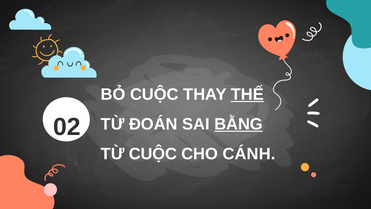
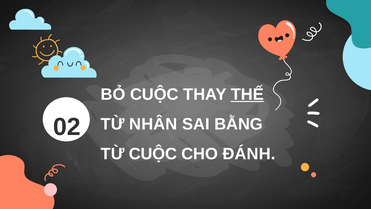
ĐOÁN: ĐOÁN -> NHÂN (153, 124)
BẰNG underline: present -> none (239, 124)
CÁNH: CÁNH -> ĐÁNH (249, 154)
